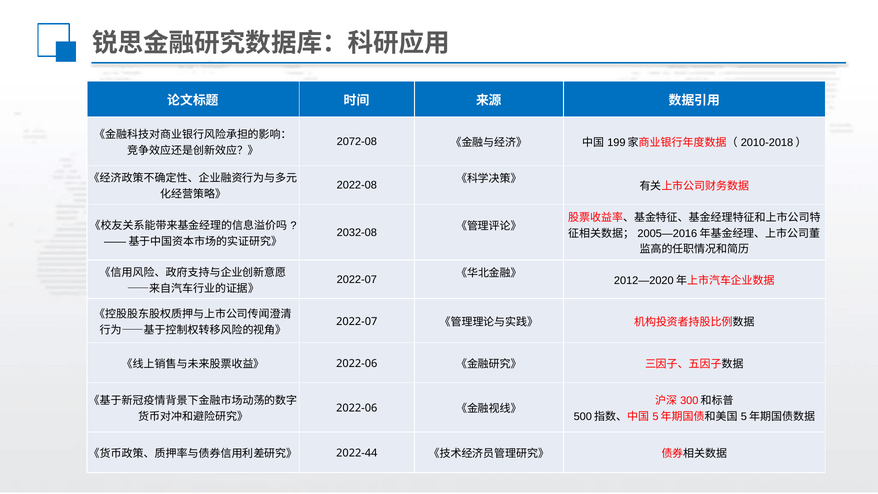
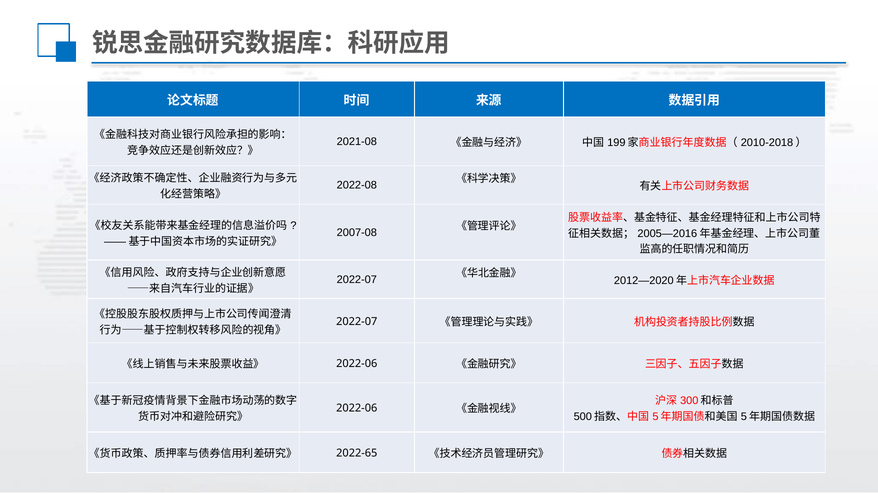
2072-08: 2072-08 -> 2021-08 (357, 142)
2032-08: 2032-08 -> 2007-08 (357, 232)
2022-44: 2022-44 -> 2022-65 (357, 453)
